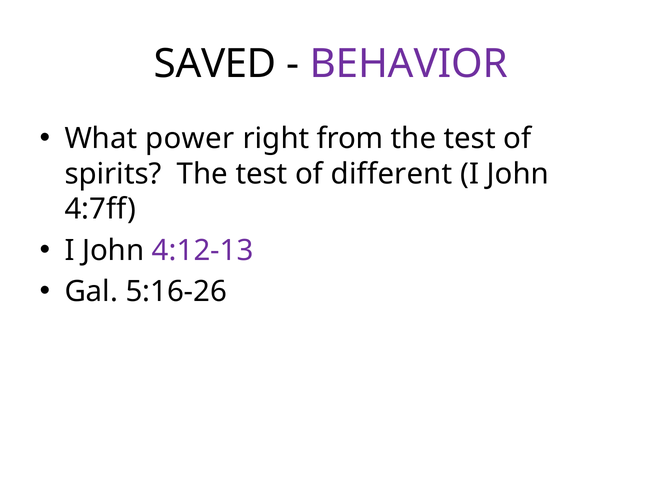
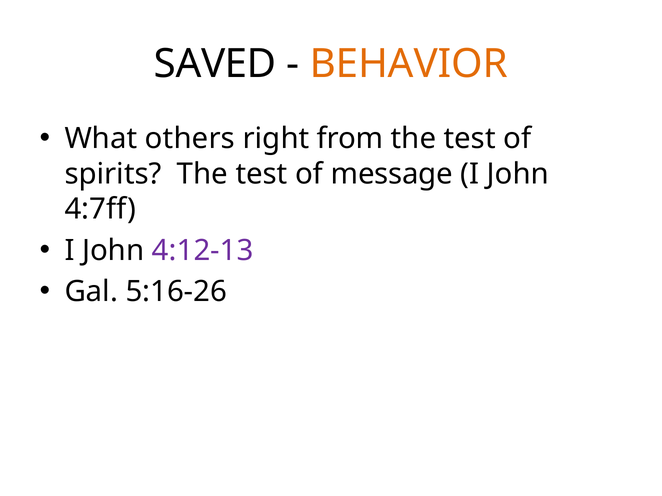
BEHAVIOR colour: purple -> orange (409, 64)
power: power -> others (190, 139)
different: different -> message (392, 174)
